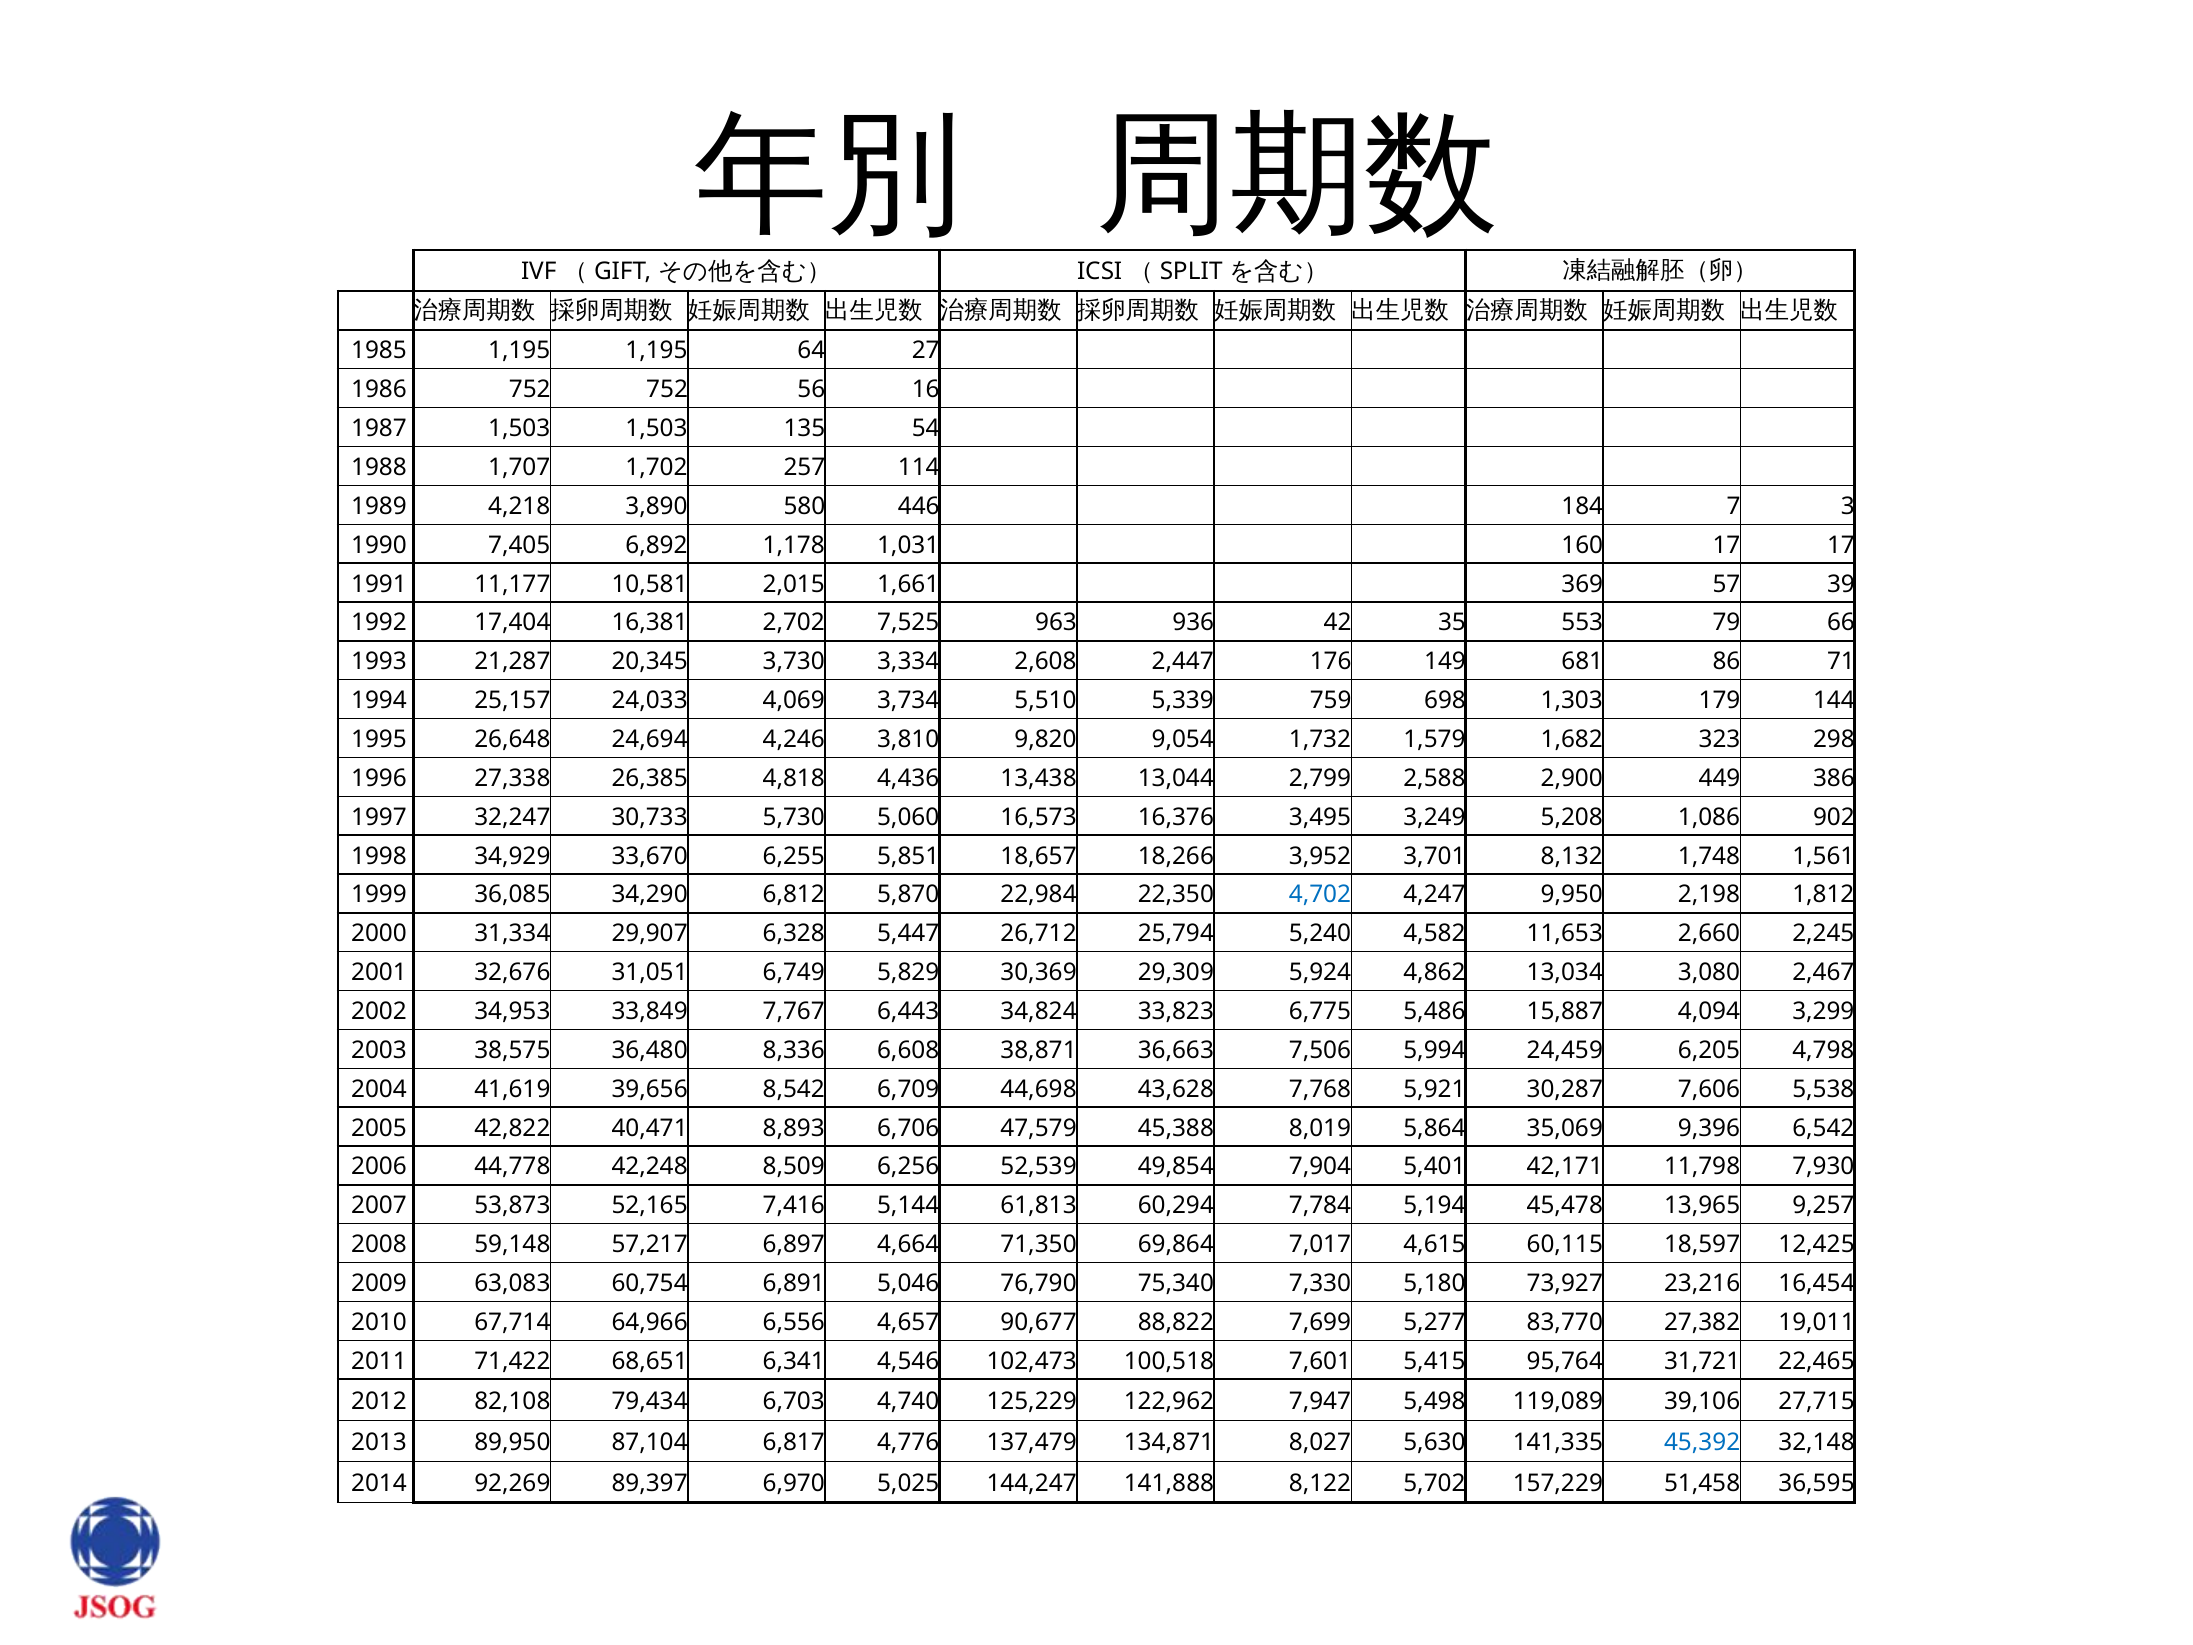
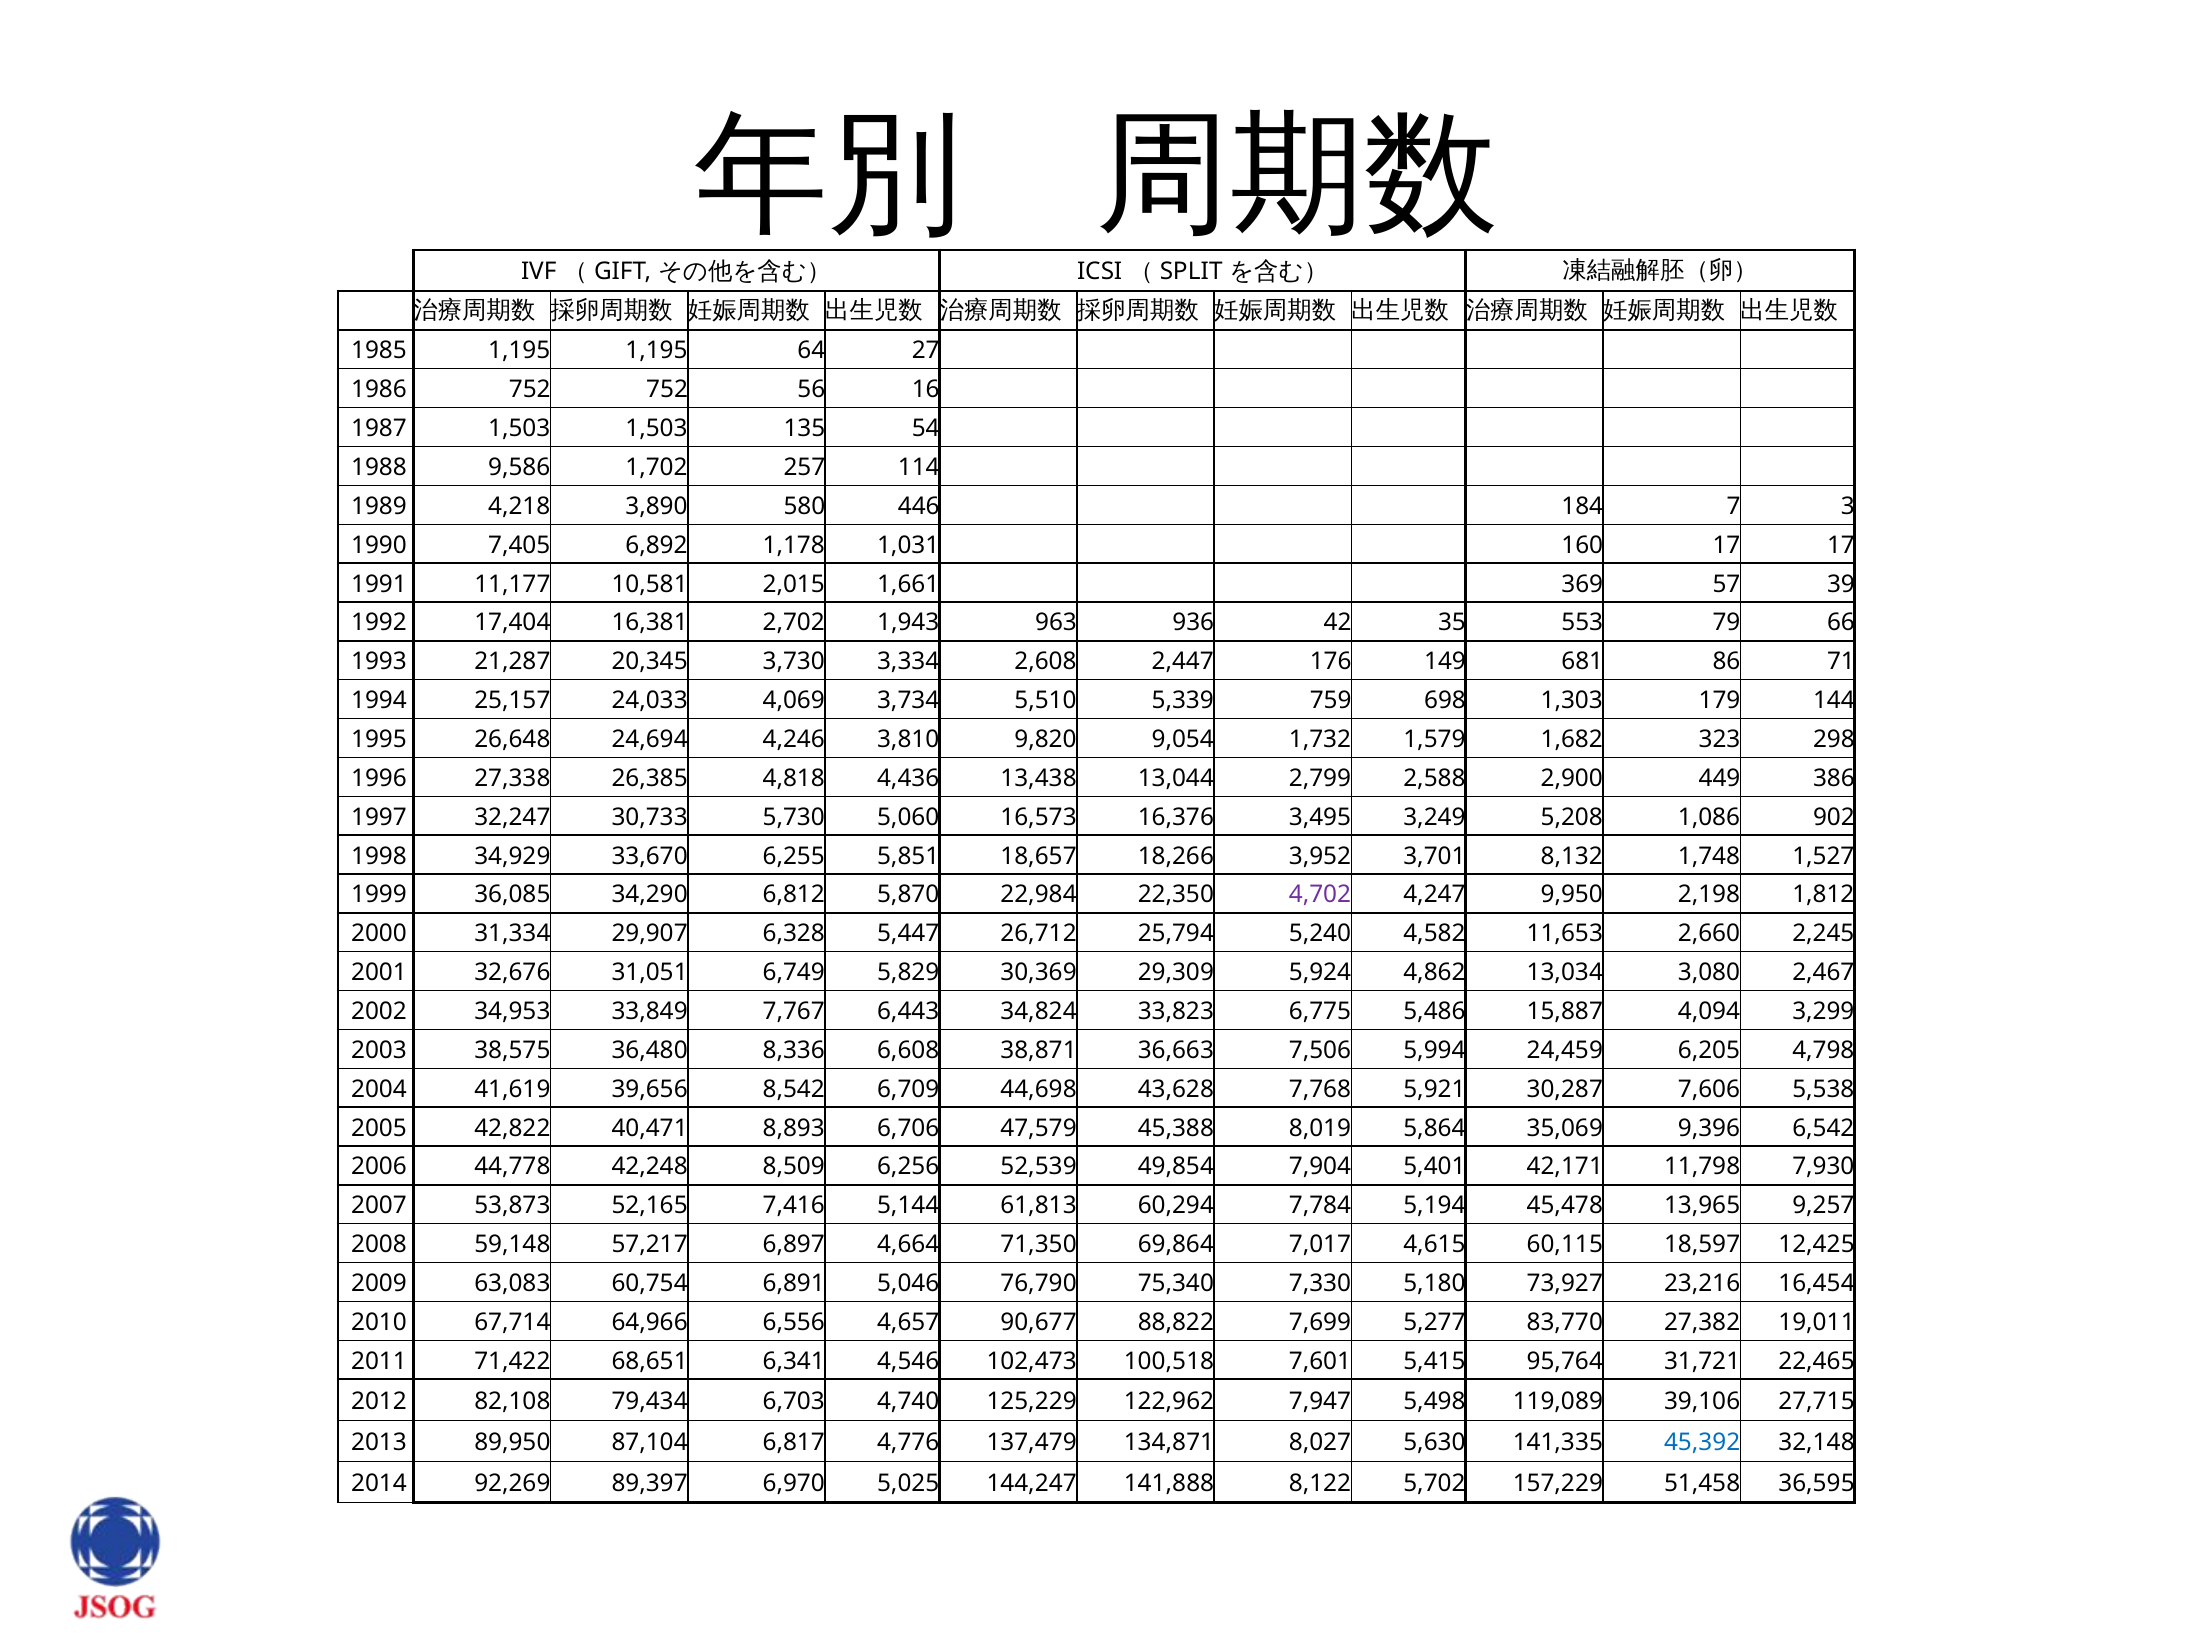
1,707: 1,707 -> 9,586 (519, 467)
7,525: 7,525 -> 1,943 (908, 623)
1,561: 1,561 -> 1,527 (1823, 856)
4,702 colour: blue -> purple (1320, 895)
